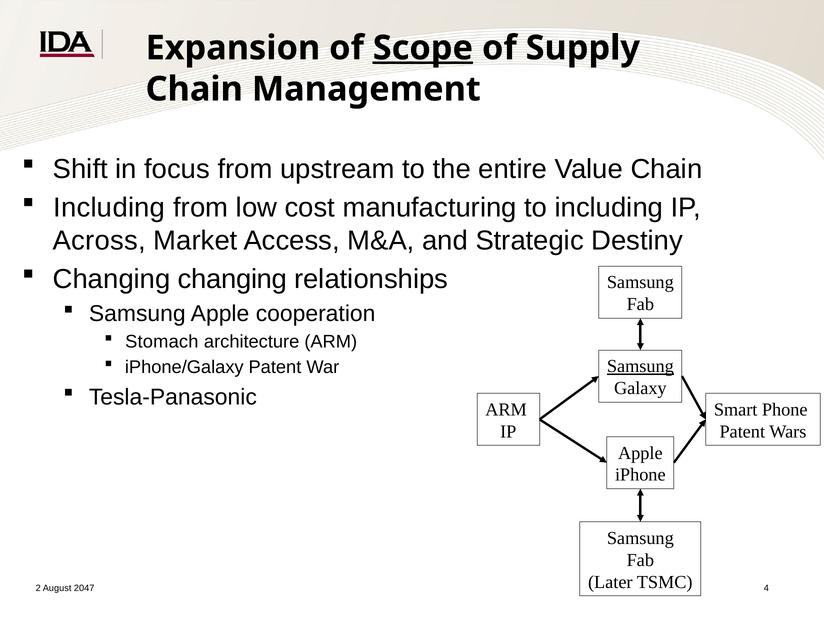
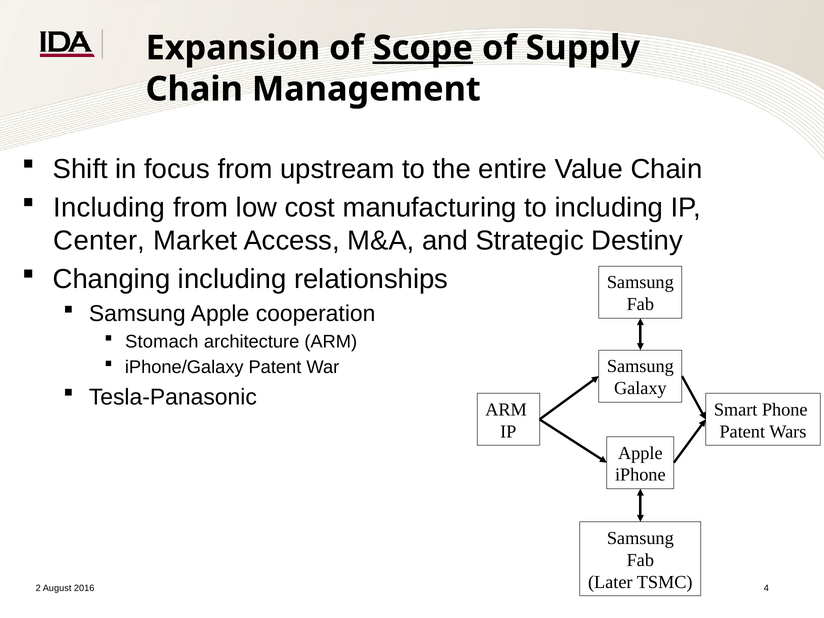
Across: Across -> Center (99, 241)
Changing changing: changing -> including (232, 279)
Samsung underline: present -> none (640, 366)
2047: 2047 -> 2016 (84, 588)
